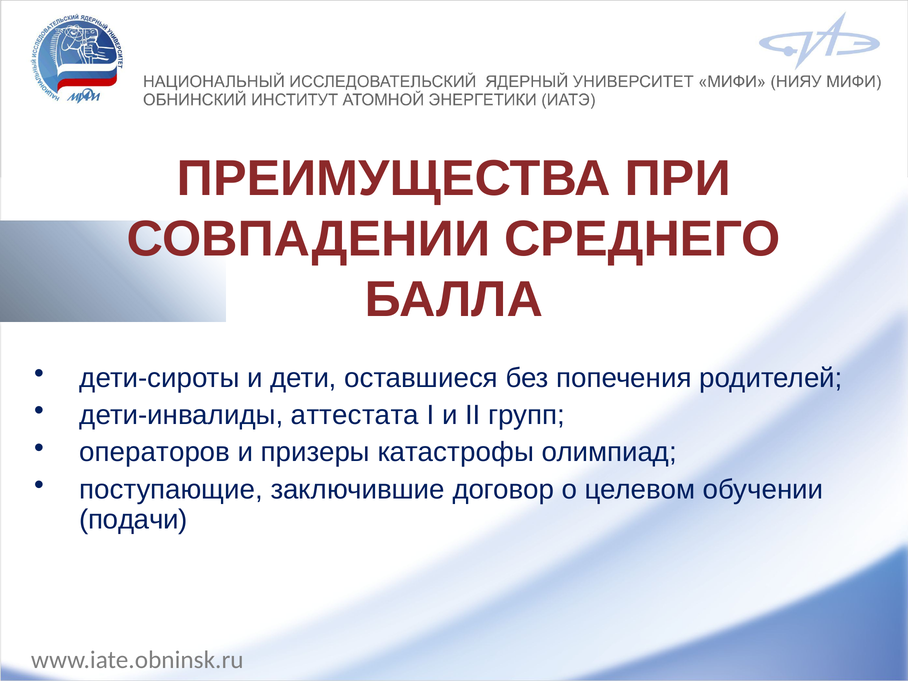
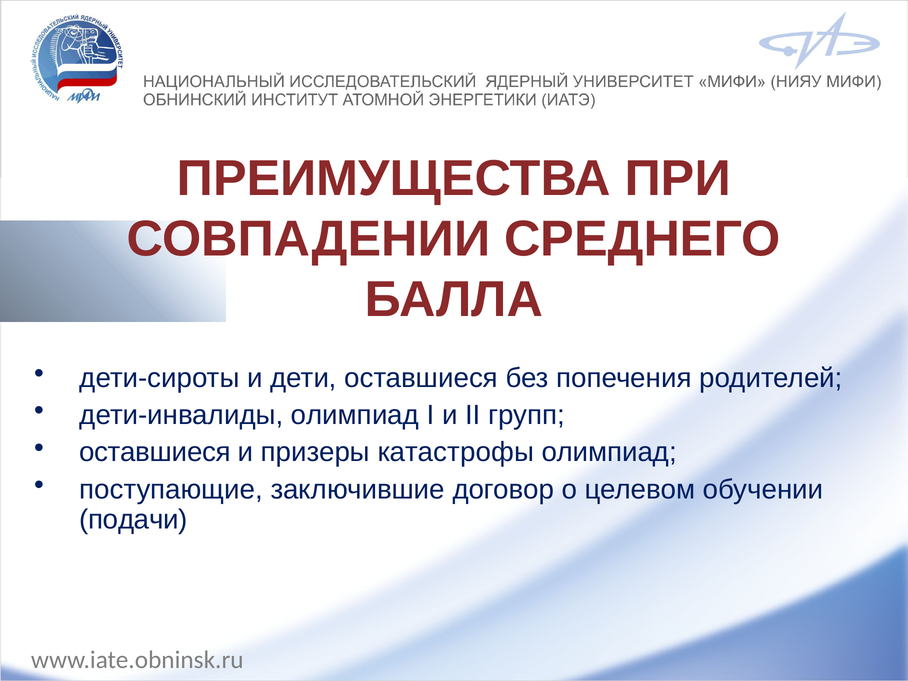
дети-инвалиды аттестата: аттестата -> олимпиад (355, 415)
операторов: операторов -> оставшиеся (155, 452)
